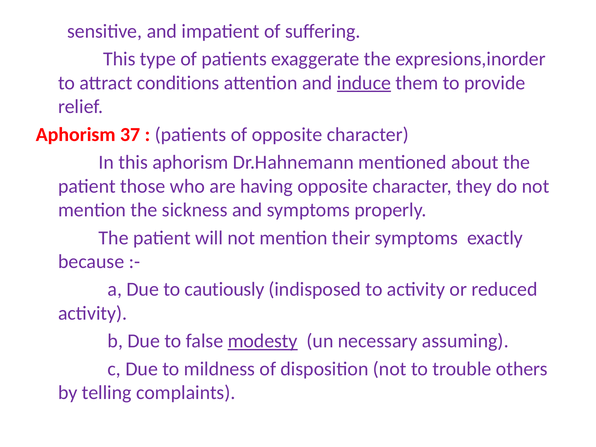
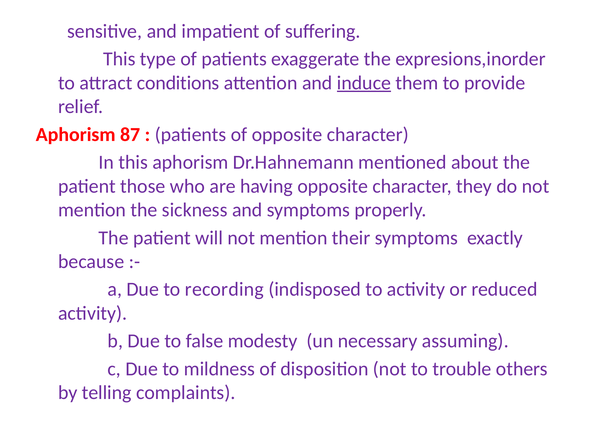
37: 37 -> 87 (130, 134)
cautiously: cautiously -> recording (224, 289)
modesty underline: present -> none (263, 341)
